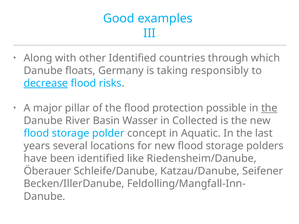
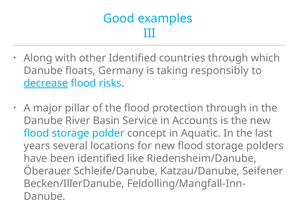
protection possible: possible -> through (226, 108)
the underline: present -> none (269, 108)
Wasser: Wasser -> Service (140, 121)
Collected: Collected -> Accounts (195, 121)
